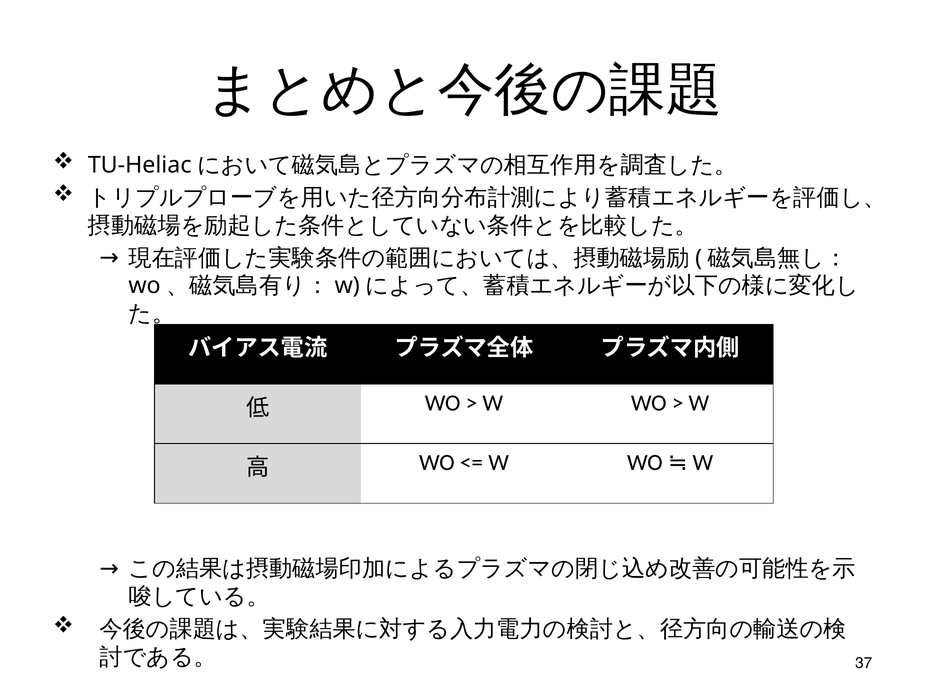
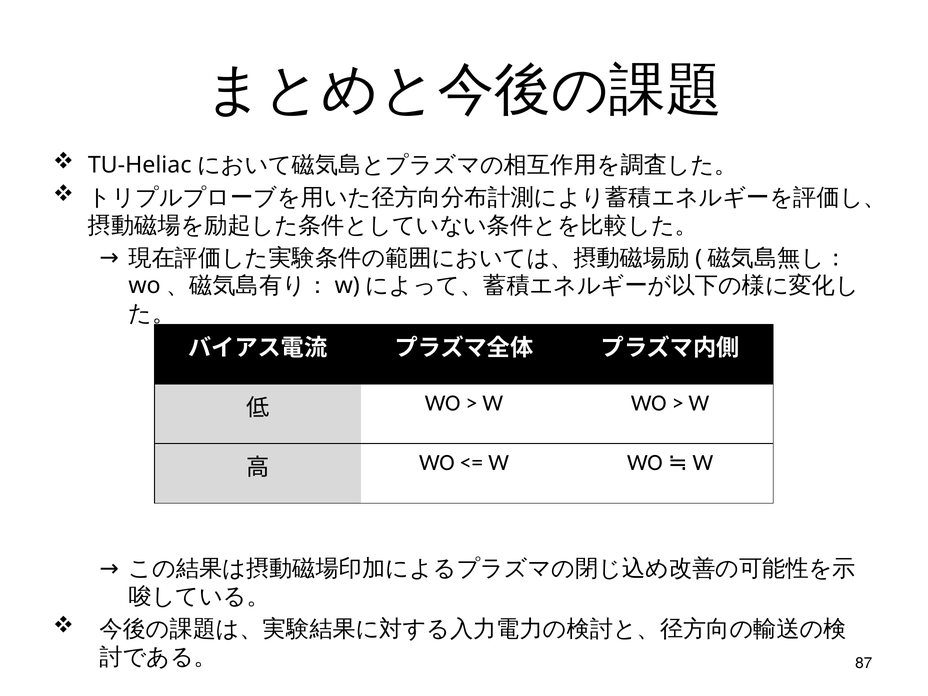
37: 37 -> 87 (864, 663)
